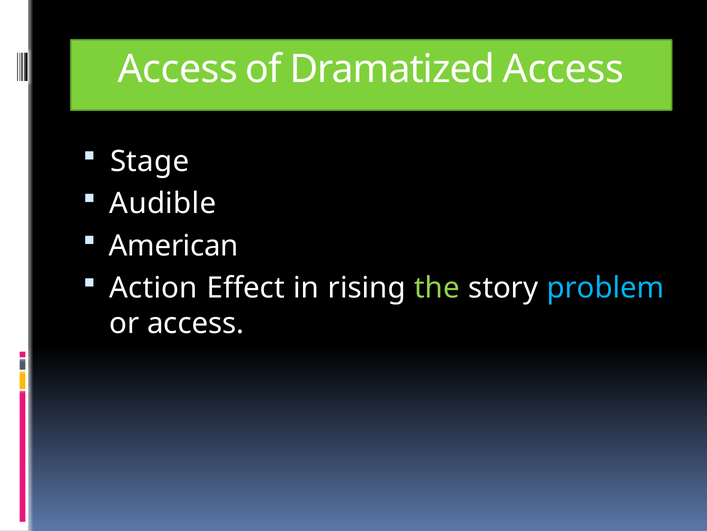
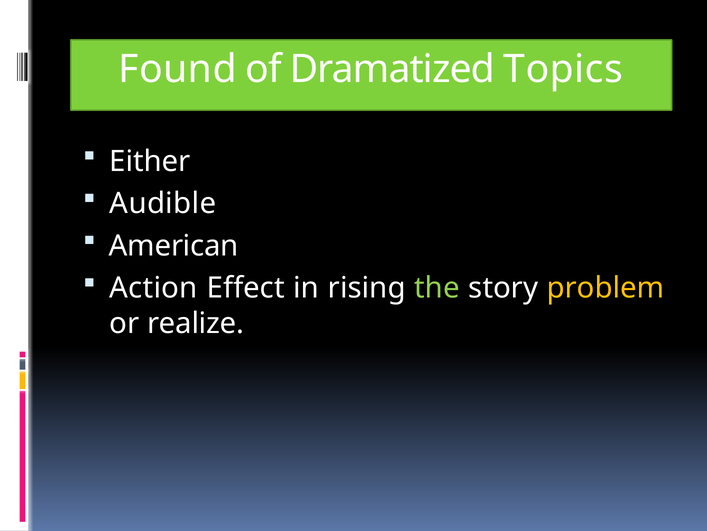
Access: Access -> Found (178, 69)
Dramatized Access: Access -> Topics (563, 69)
Stage: Stage -> Either (150, 161)
problem colour: light blue -> yellow (606, 288)
or access: access -> realize (196, 323)
